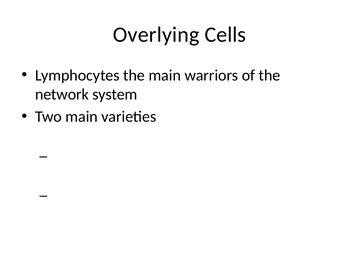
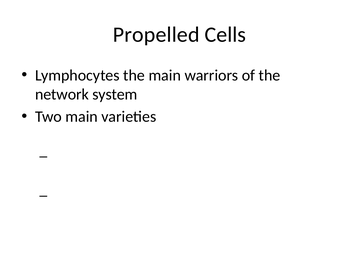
Overlying: Overlying -> Propelled (156, 35)
